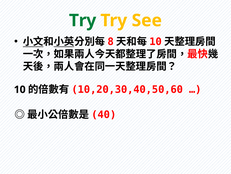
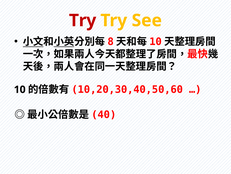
Try colour: green -> red (83, 20)
